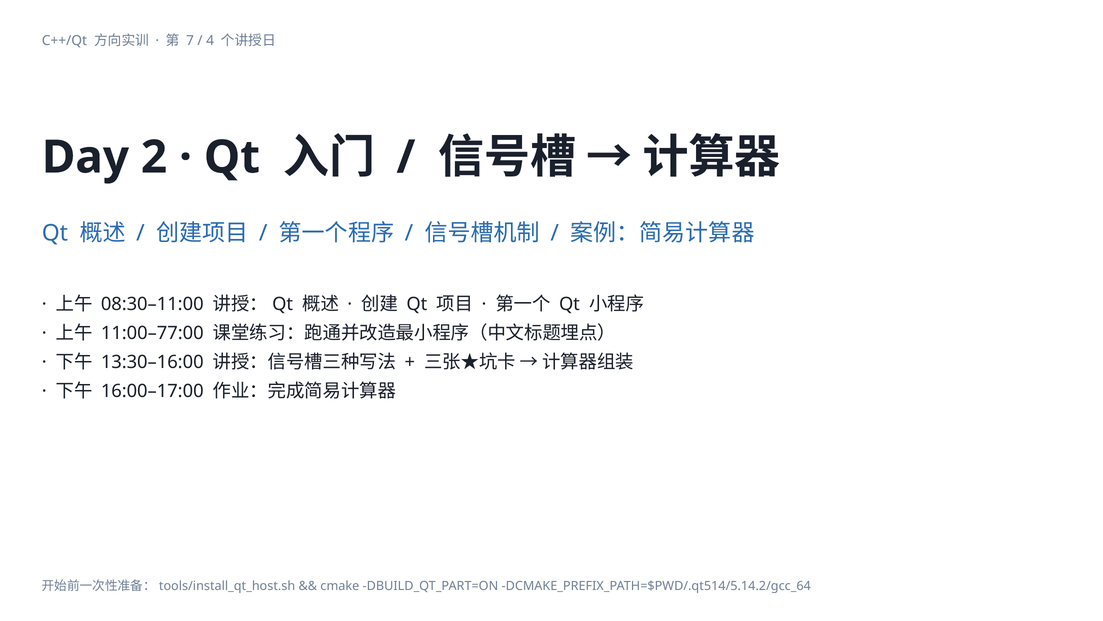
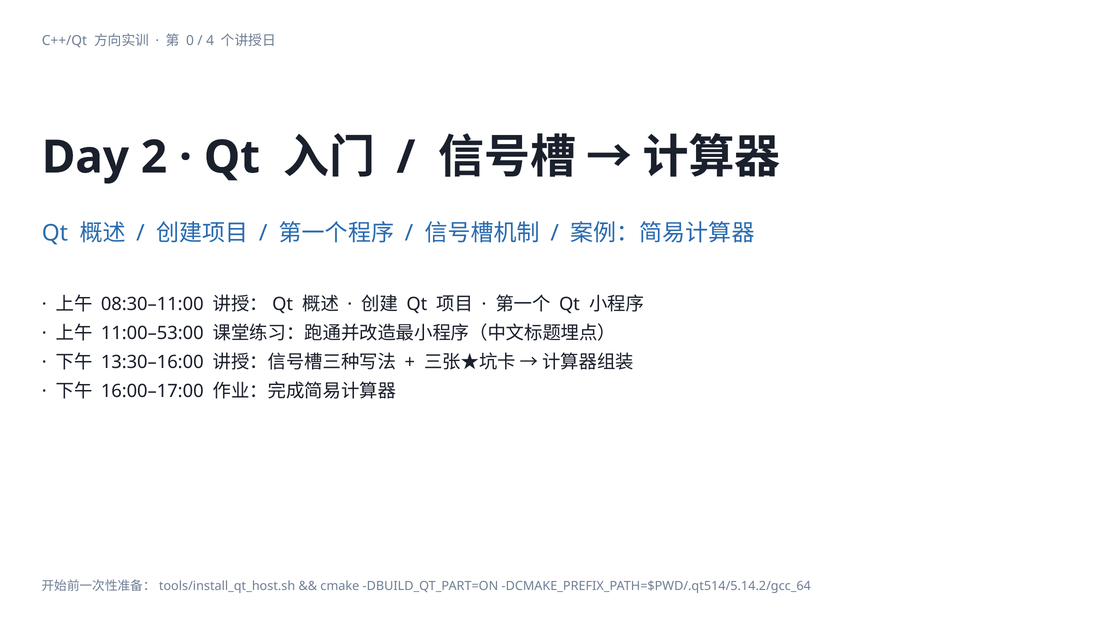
7: 7 -> 0 (190, 40)
11:00–77:00: 11:00–77:00 -> 11:00–53:00 (152, 333)
